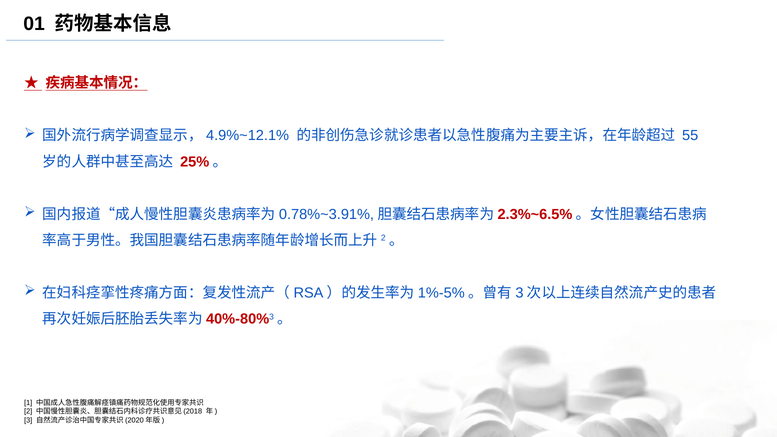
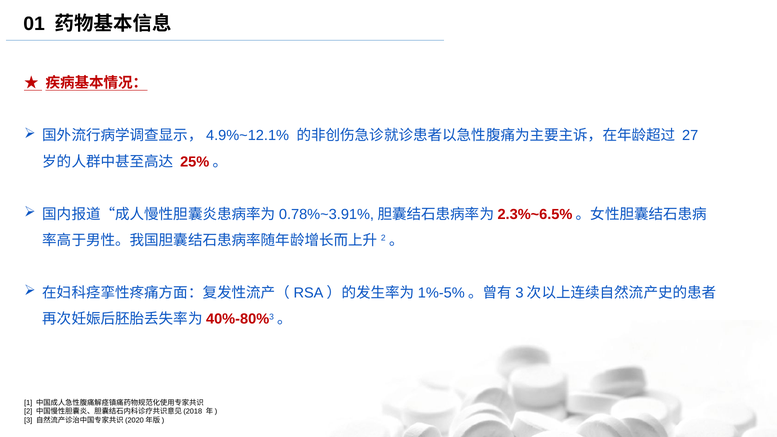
55: 55 -> 27 (690, 136)
